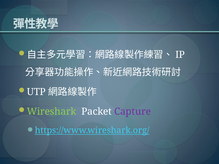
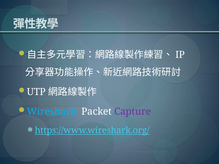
Wireshark colour: light green -> light blue (52, 112)
